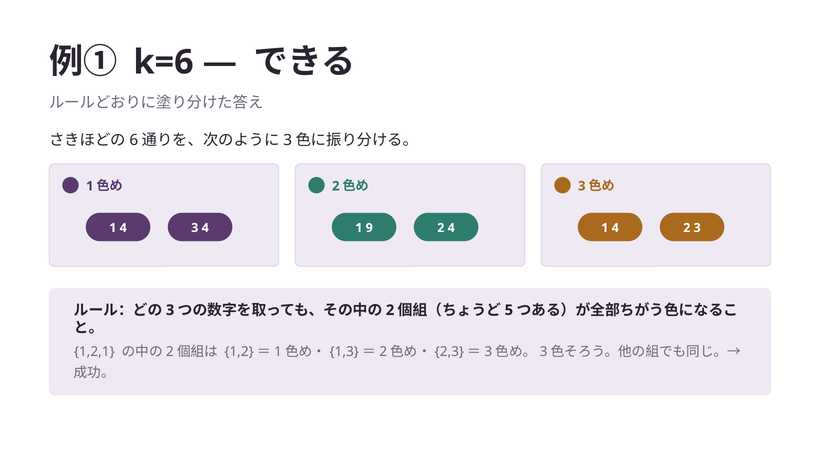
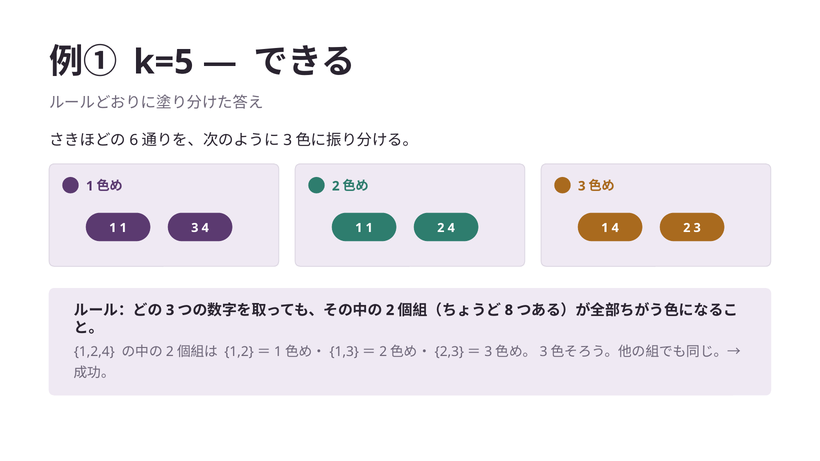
k=6: k=6 -> k=5 (163, 62)
4: 4 -> 1 (123, 228)
9: 9 -> 1 (369, 228)
5: 5 -> 8 (509, 310)
1,2,1: 1,2,1 -> 1,2,4 (94, 352)
